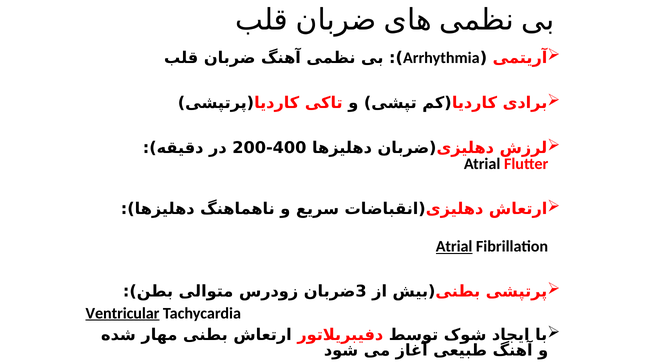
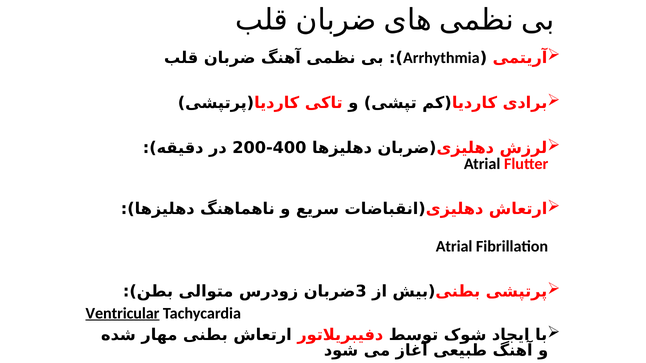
Atrial underline: present -> none (454, 247)
